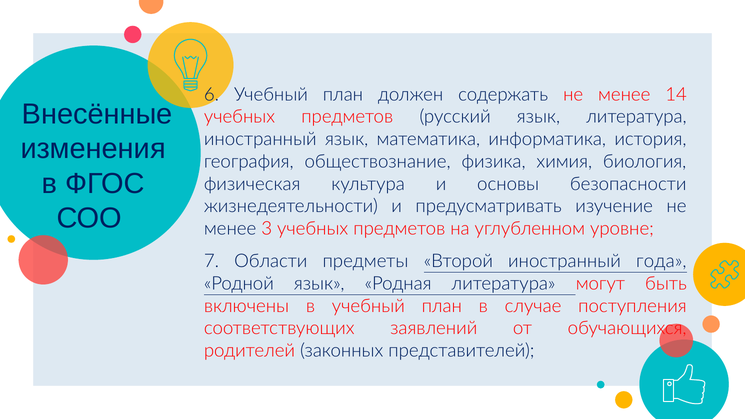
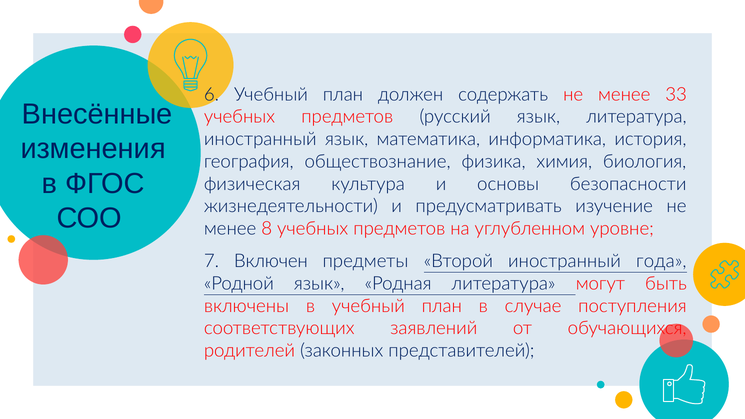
14: 14 -> 33 (676, 95)
3: 3 -> 8 (267, 229)
Области: Области -> Включен (271, 261)
